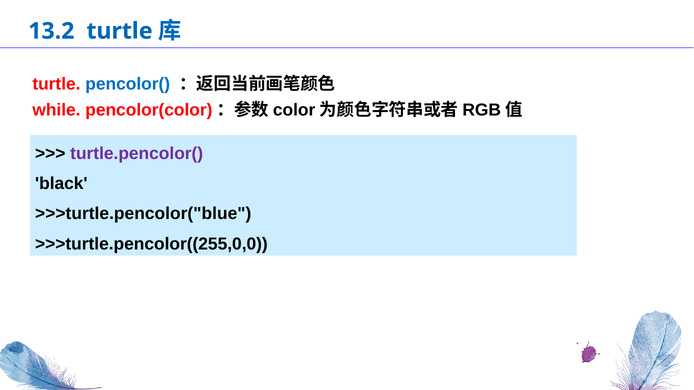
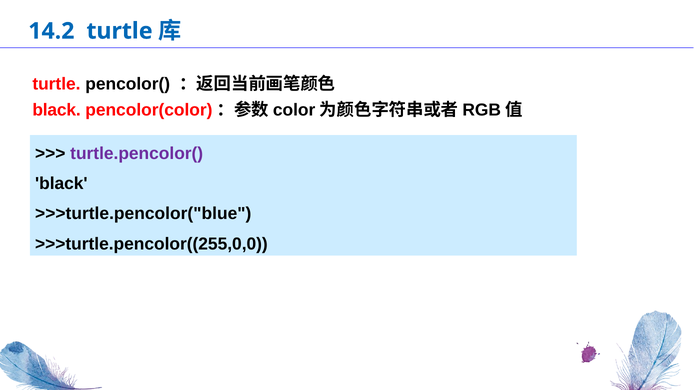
13.2: 13.2 -> 14.2 (51, 31)
pencolor( colour: blue -> black (128, 84)
while: while -> black (57, 110)
